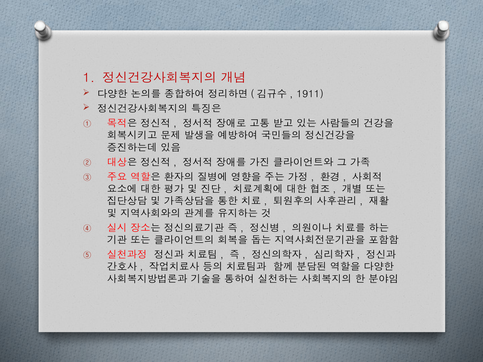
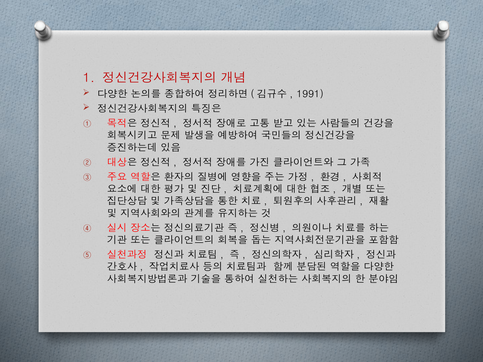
1911: 1911 -> 1991 (310, 94)
